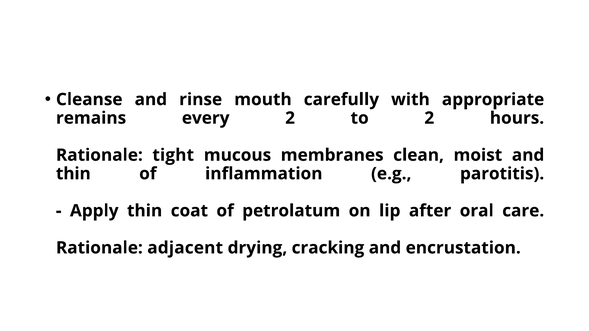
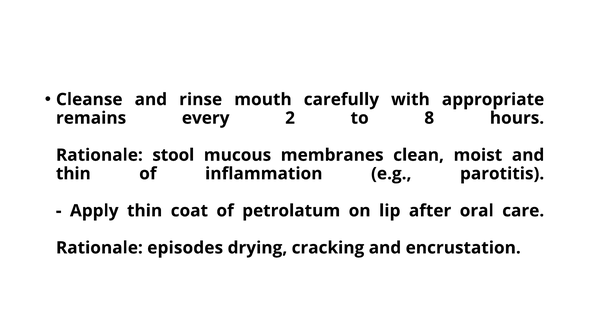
to 2: 2 -> 8 (429, 118)
tight: tight -> stool (173, 155)
adjacent: adjacent -> episodes (185, 248)
